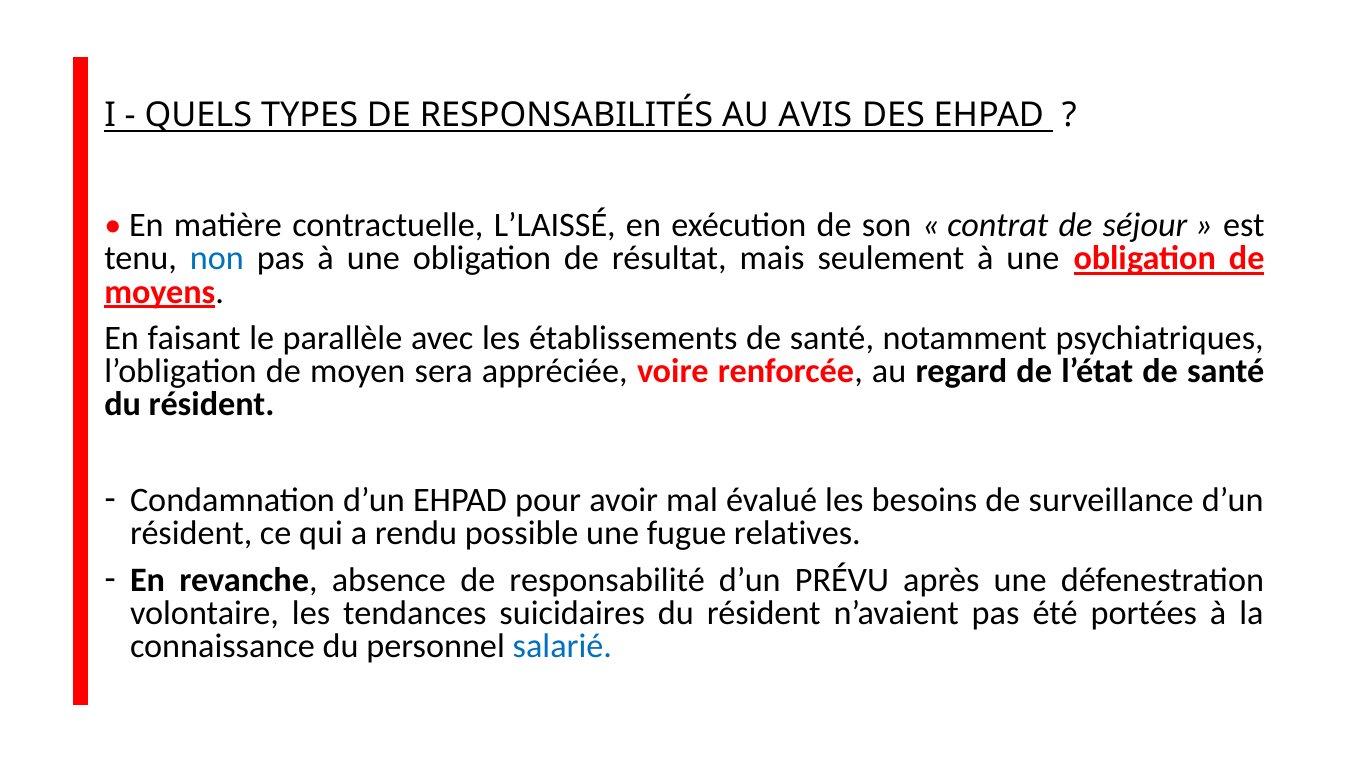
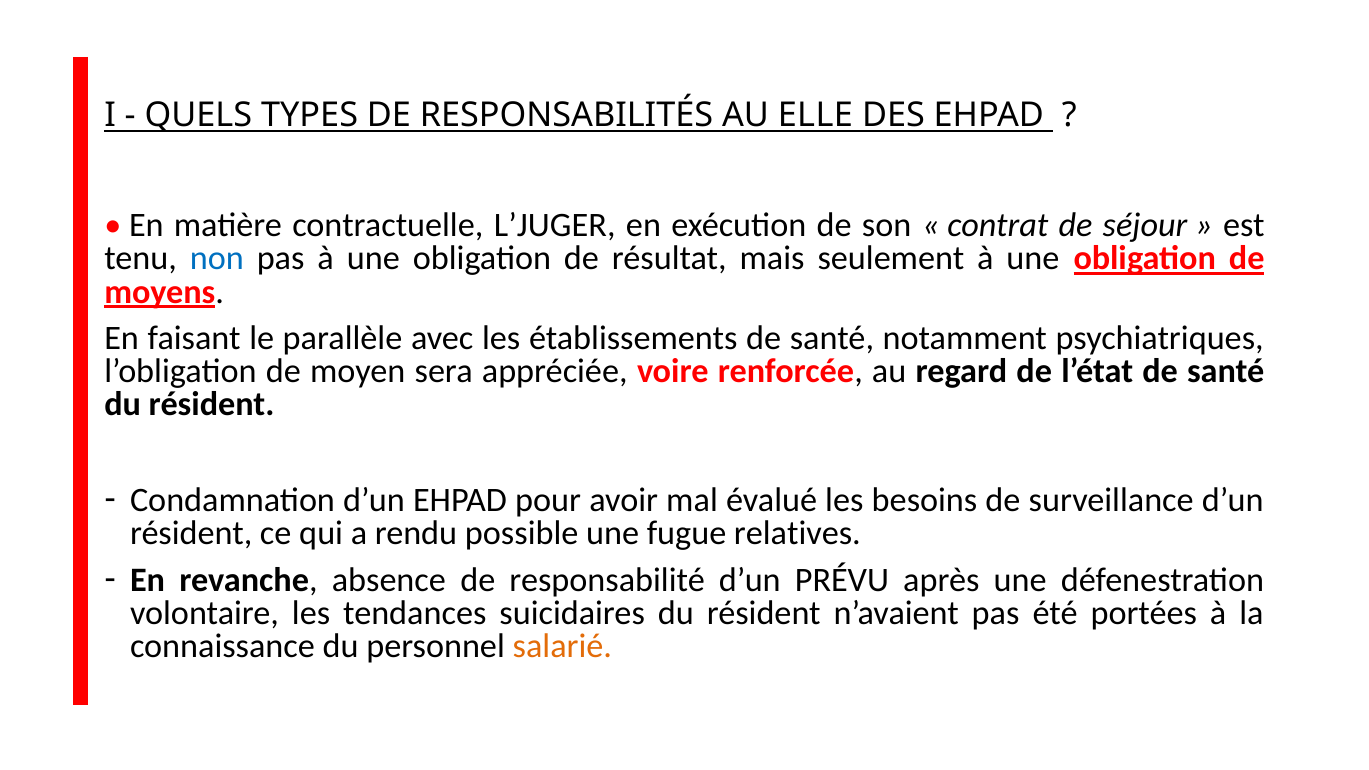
AVIS: AVIS -> ELLE (815, 115)
L’LAISSÉ: L’LAISSÉ -> L’JUGER (555, 225)
salarié colour: blue -> orange (562, 646)
